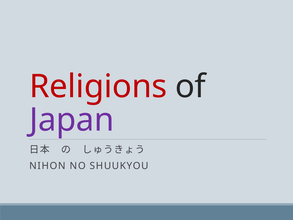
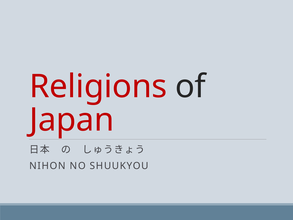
Japan colour: purple -> red (72, 120)
